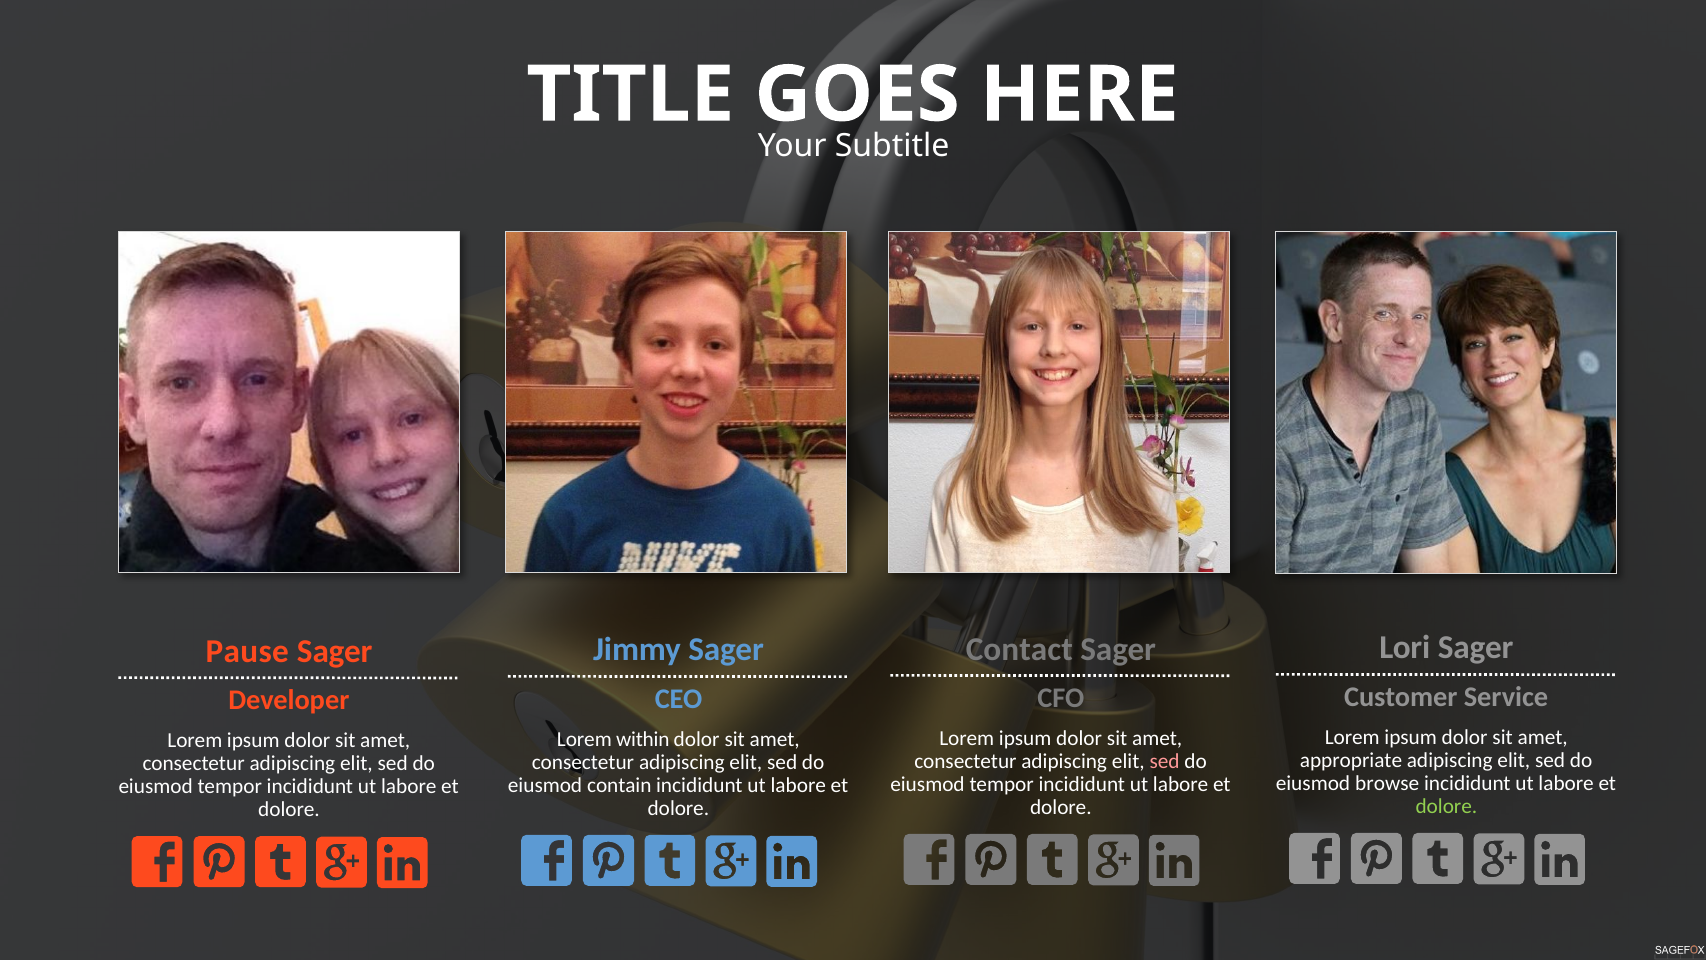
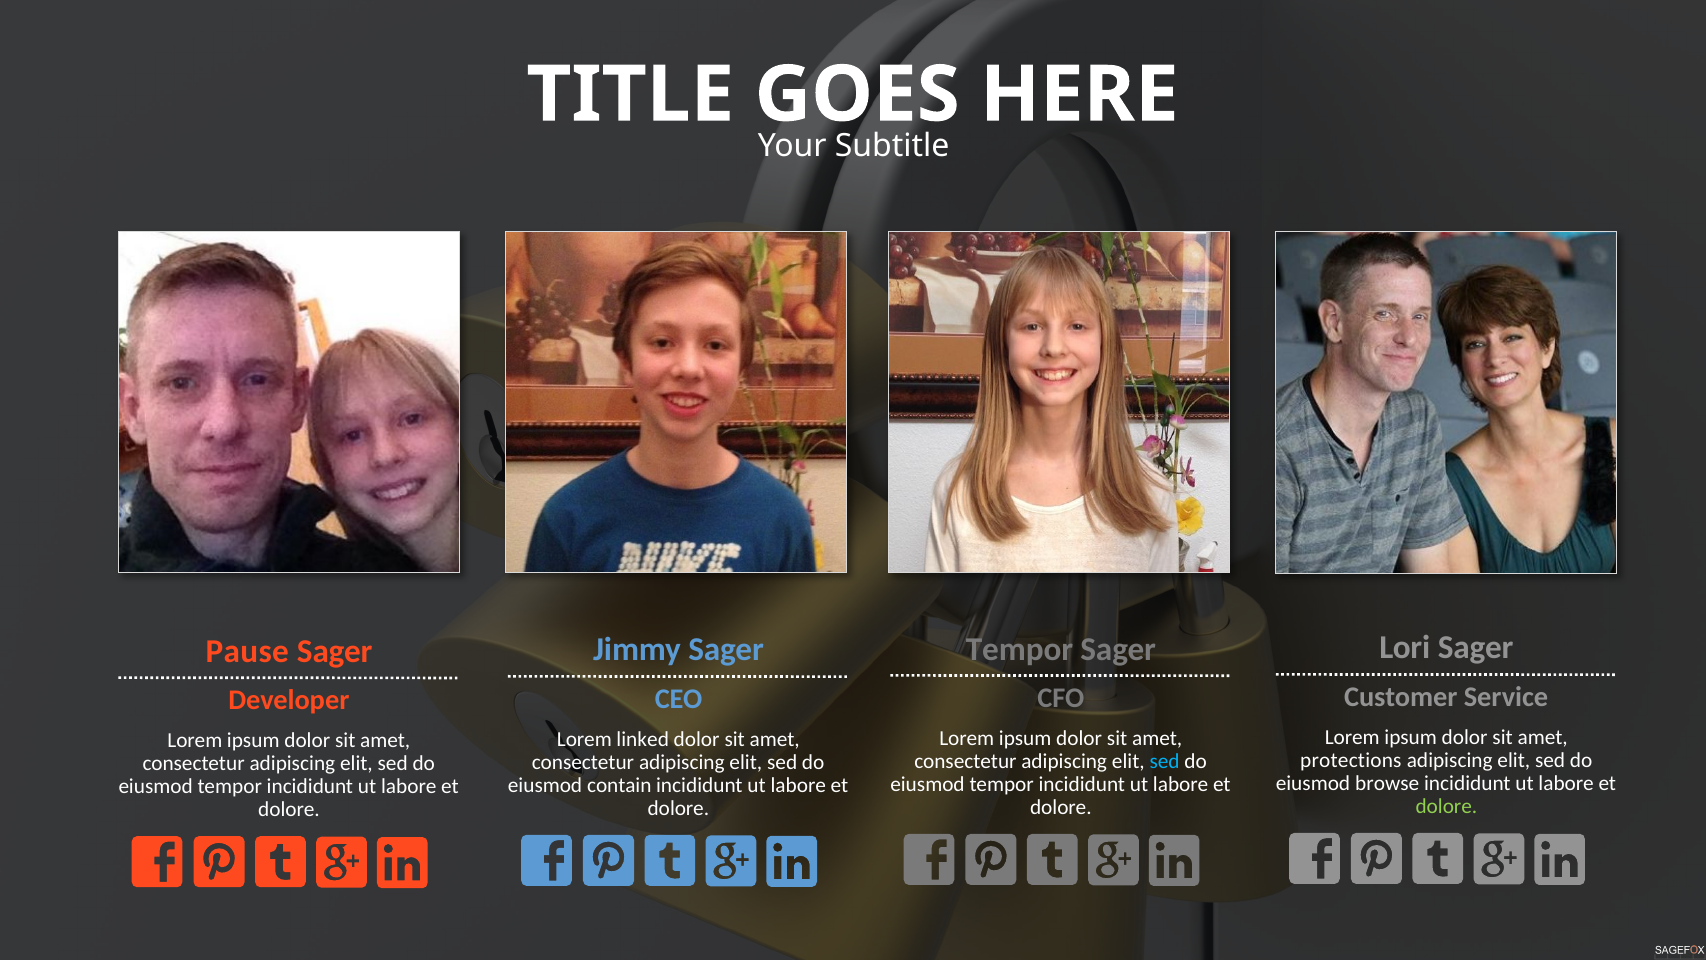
Contact: Contact -> Tempor (1019, 649)
within: within -> linked (643, 739)
appropriate: appropriate -> protections (1351, 760)
sed colour: pink -> light blue (1165, 761)
